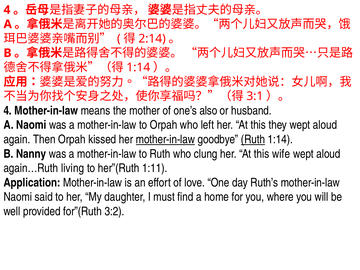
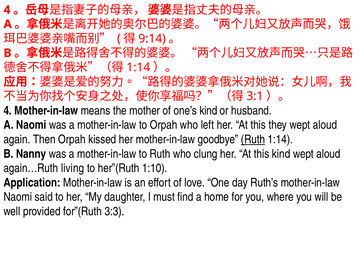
2:14: 2:14 -> 9:14 (152, 39)
one’s also: also -> kind (208, 111)
mother-in-law underline: present -> none (165, 139)
this wife: wife -> kind (281, 154)
1:11: 1:11 -> 1:10 (155, 168)
3:2: 3:2 -> 3:3 (114, 211)
